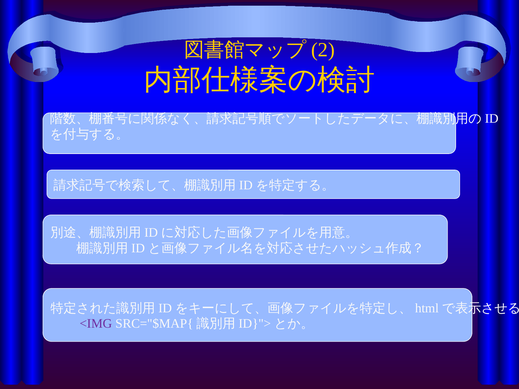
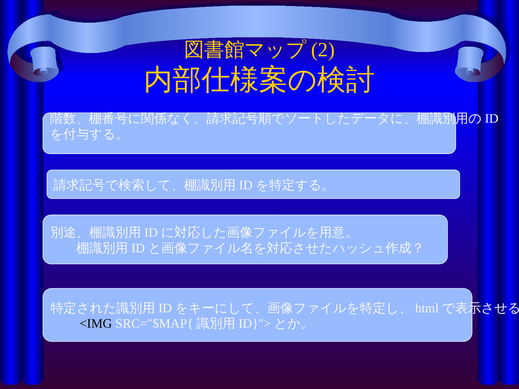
<IMG colour: purple -> black (96, 324)
